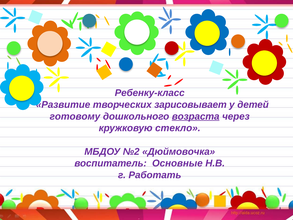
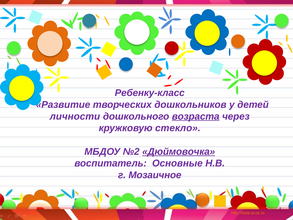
зарисовывает: зарисовывает -> дошкольников (190, 105)
готовому: готовому -> личности (75, 116)
Дюймовочка underline: none -> present (179, 151)
Работать: Работать -> Мозаичное (155, 175)
